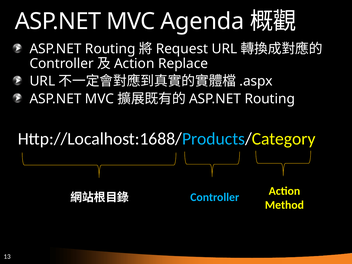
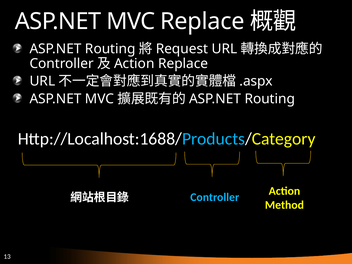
MVC Agenda: Agenda -> Replace (202, 21)
